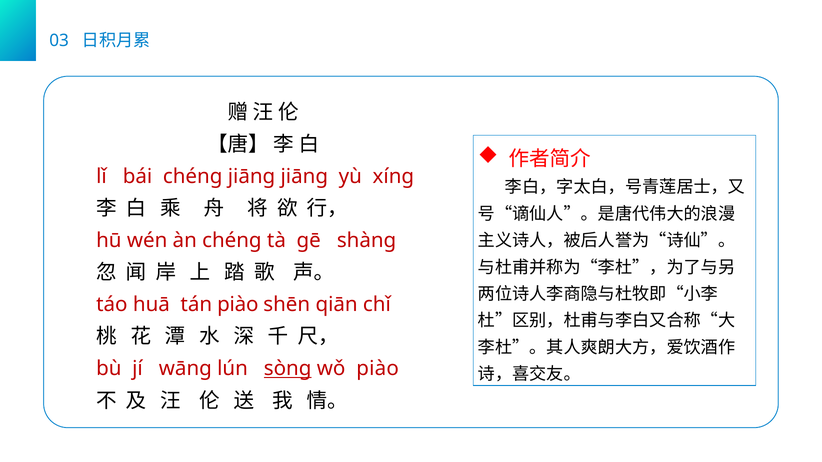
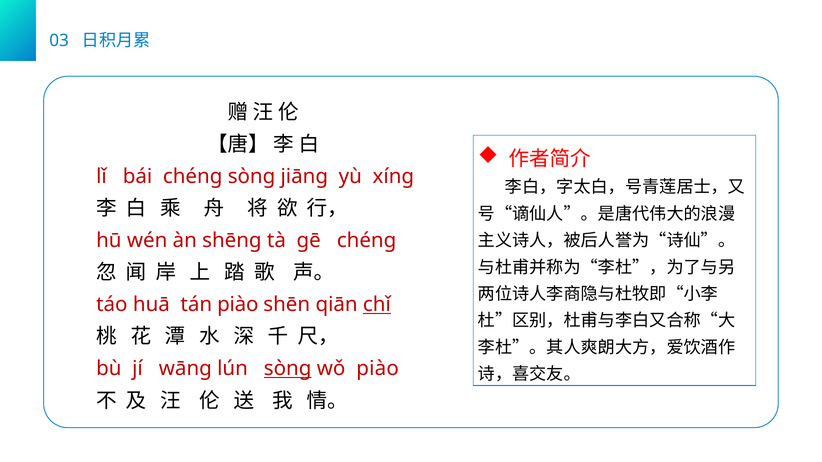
chénɡ jiānɡ: jiānɡ -> sònɡ (252, 177)
àn chénɡ: chénɡ -> shēnɡ (232, 241)
ɡē shànɡ: shànɡ -> chénɡ (367, 241)
chǐ underline: none -> present (377, 305)
